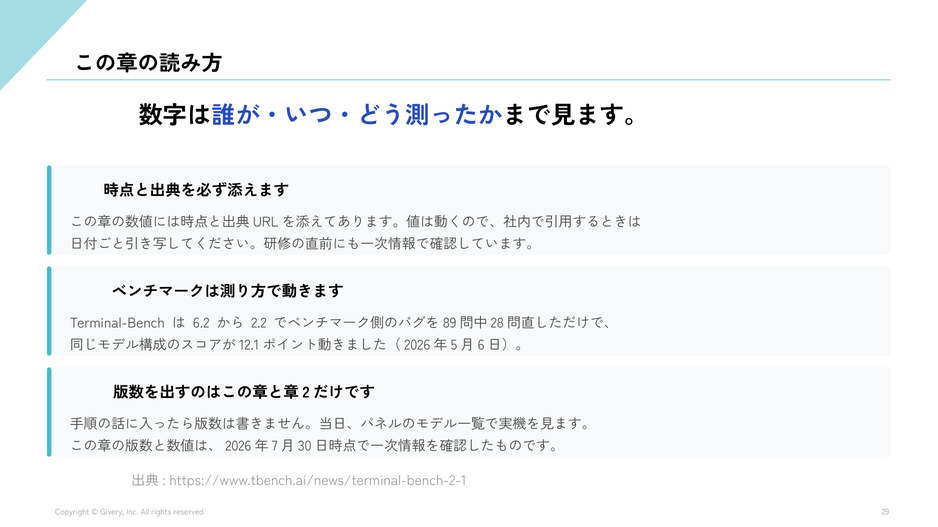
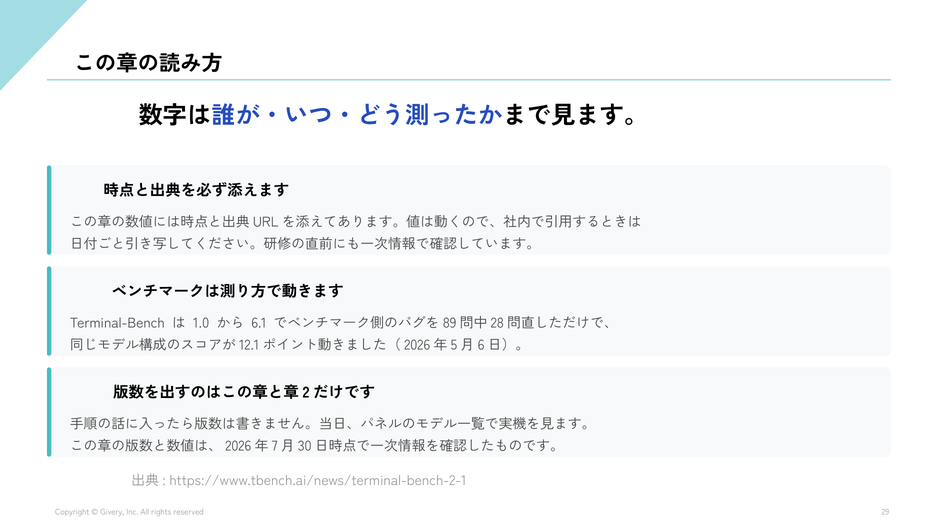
6.2: 6.2 -> 1.0 (201, 324)
2.2: 2.2 -> 6.1 (259, 324)
